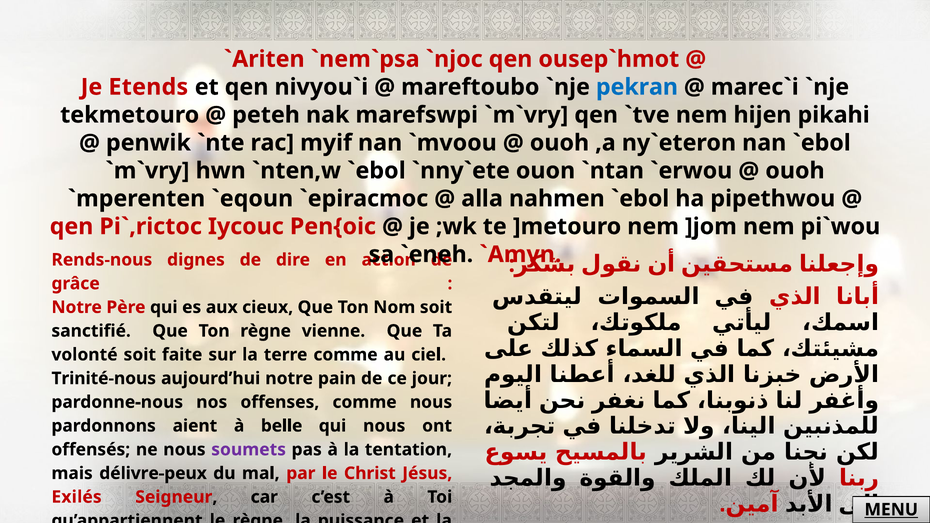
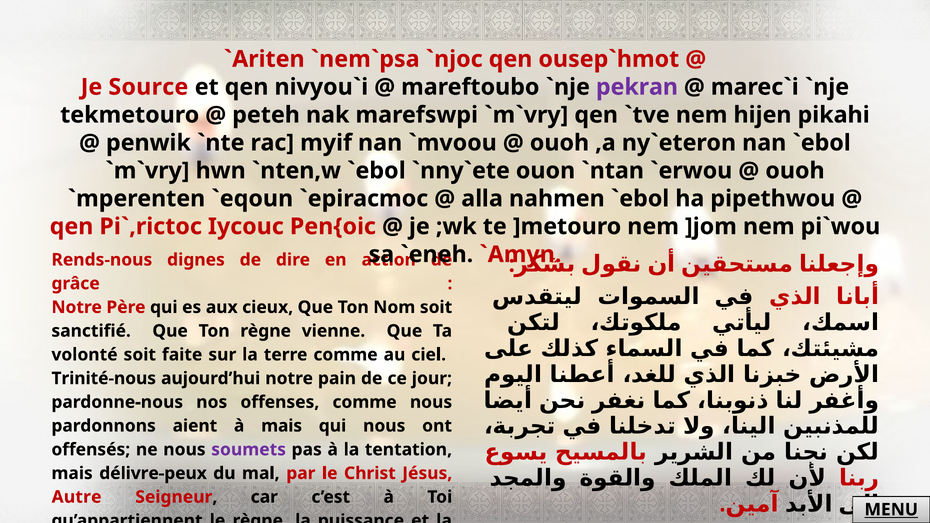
Etends: Etends -> Source (148, 87)
pekran colour: blue -> purple (637, 87)
à belle: belle -> mais (282, 426)
Exilés: Exilés -> Autre (77, 497)
